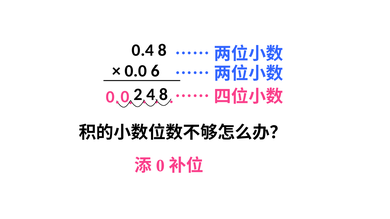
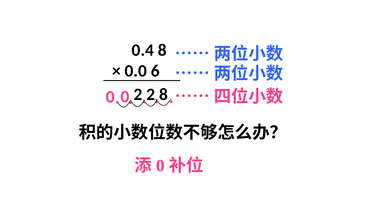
2 4: 4 -> 2 (151, 95)
